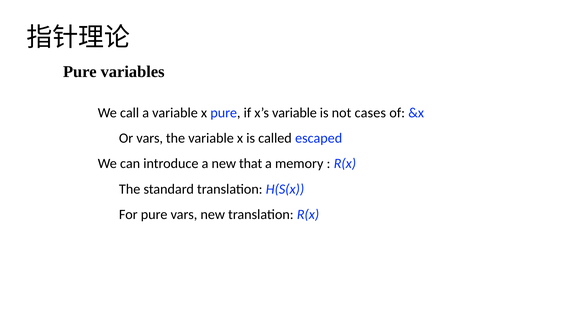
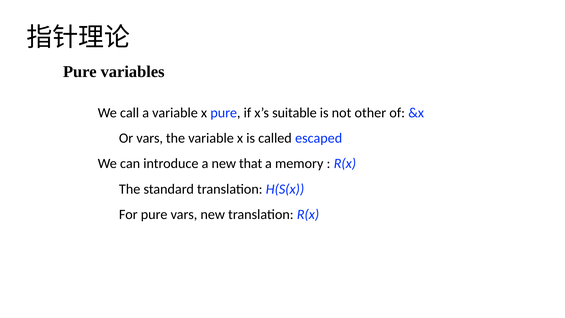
x’s variable: variable -> suitable (294, 113)
cases: cases -> other (370, 113)
